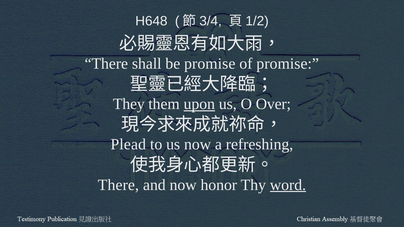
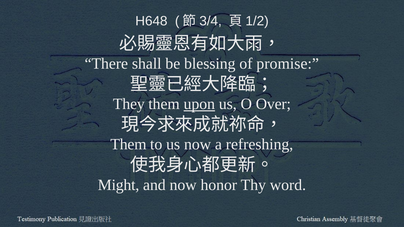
be promise: promise -> blessing (210, 64)
Plead: Plead -> Them (128, 145)
There: There -> Might (119, 185)
word underline: present -> none (288, 185)
